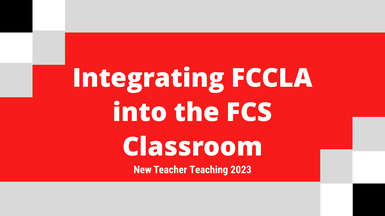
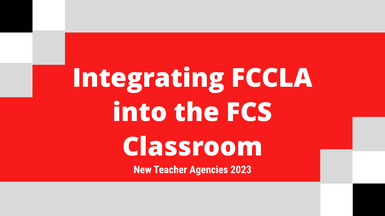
Teaching: Teaching -> Agencies (209, 170)
